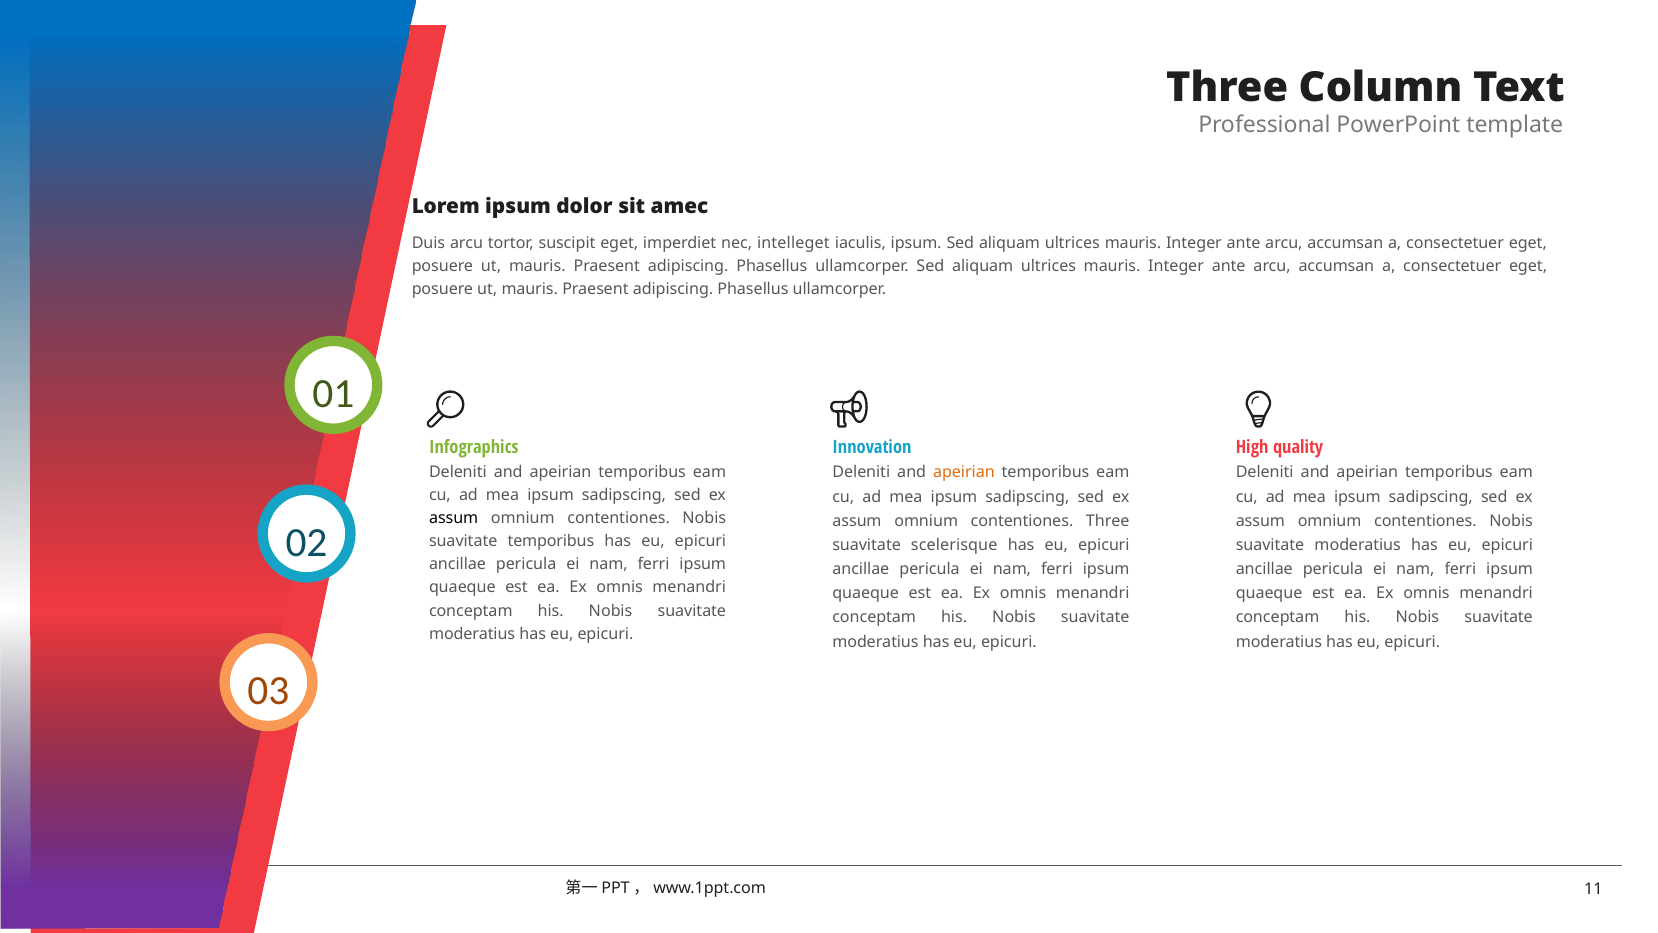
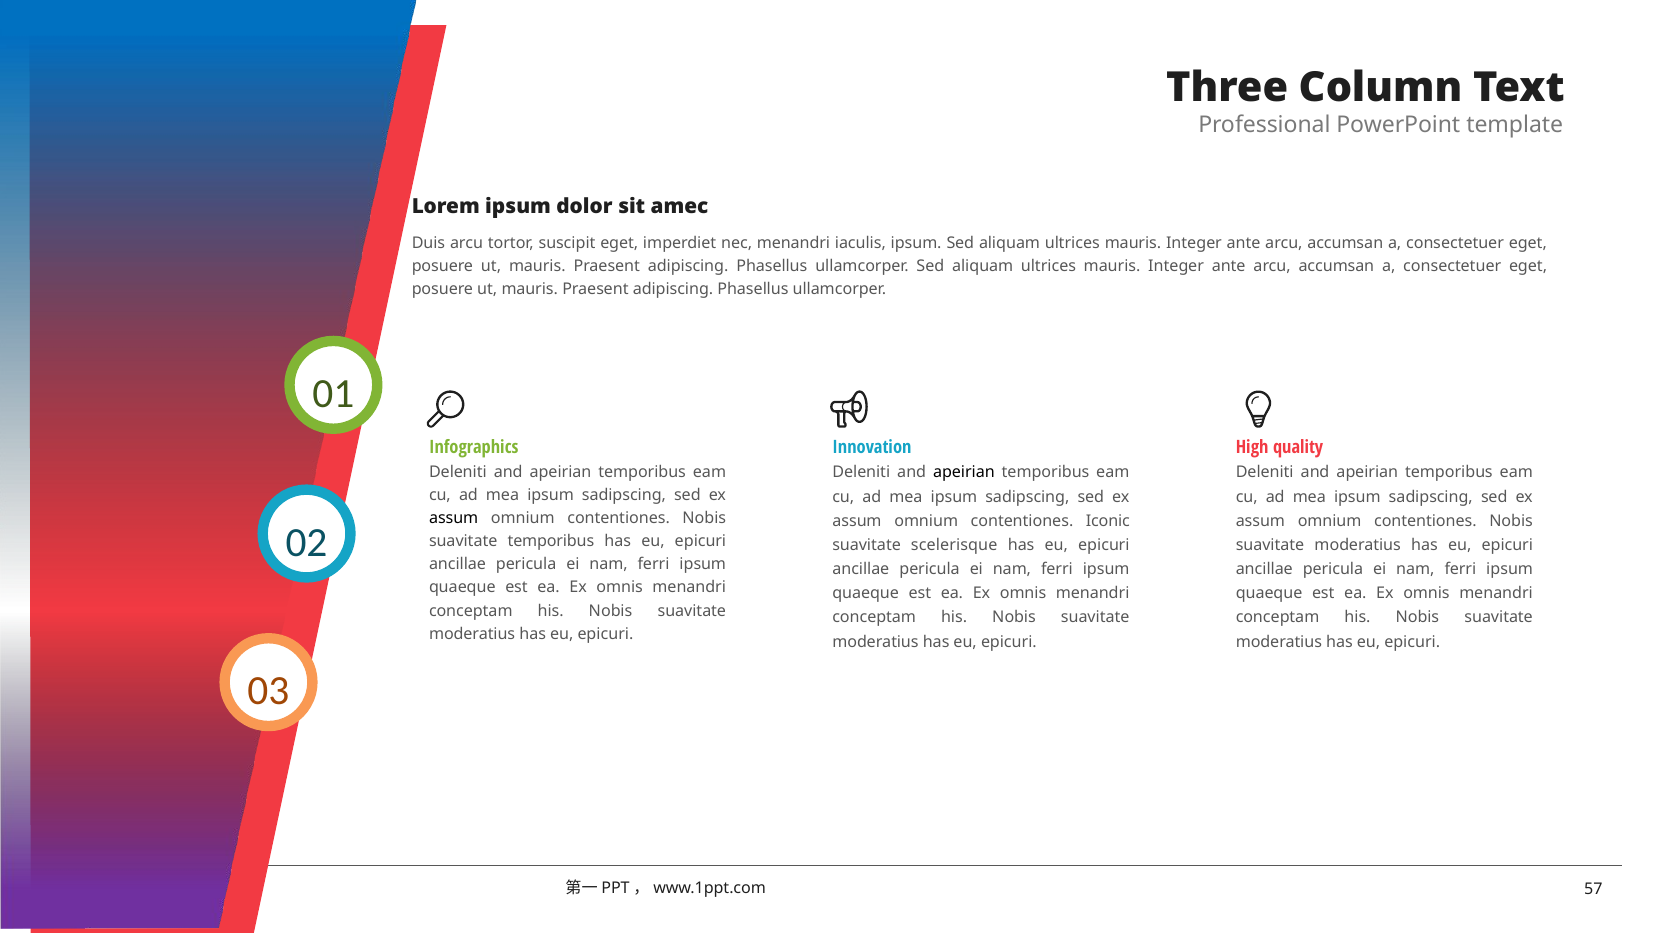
nec intelleget: intelleget -> menandri (793, 243)
apeirian colour: orange -> black (964, 472)
contentiones Three: Three -> Iconic (1108, 521)
11: 11 -> 57 (1593, 889)
